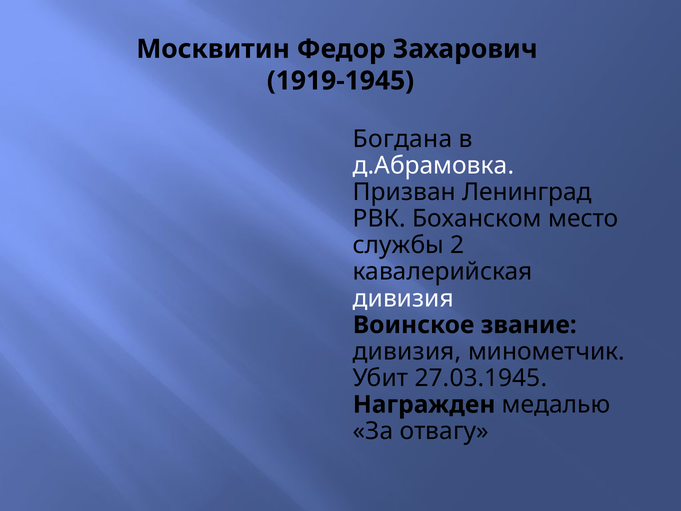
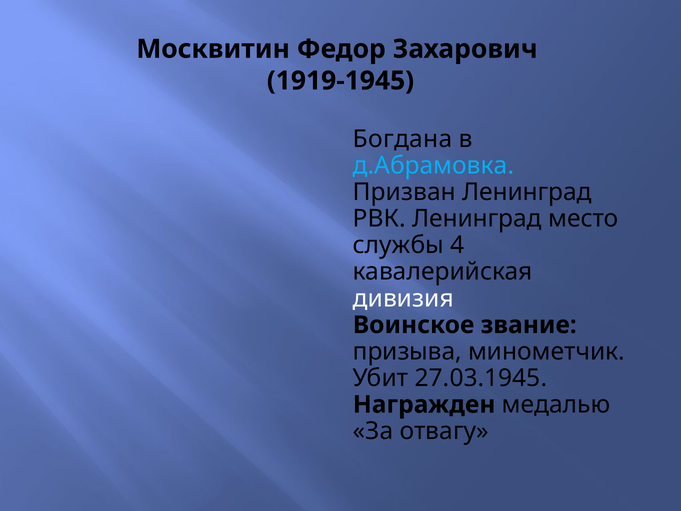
д.Абрамовка colour: white -> light blue (433, 166)
РВК Боханском: Боханском -> Ленинград (477, 219)
2: 2 -> 4 (457, 245)
дивизия: дивизия -> призыва (407, 351)
